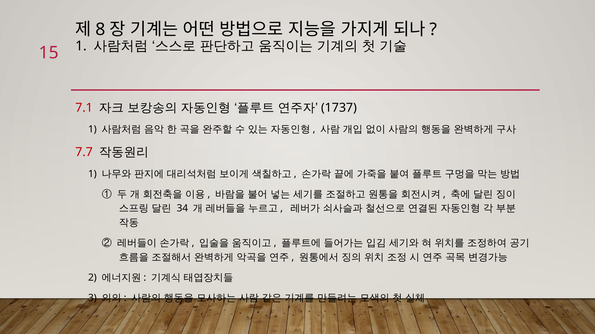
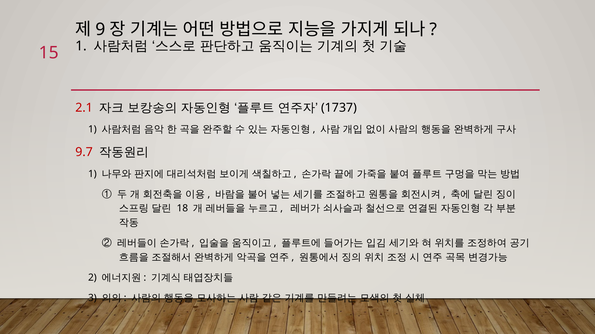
8: 8 -> 9 (100, 29)
7.1: 7.1 -> 2.1 (84, 108)
7.7: 7.7 -> 9.7 (84, 152)
34: 34 -> 18 (182, 209)
